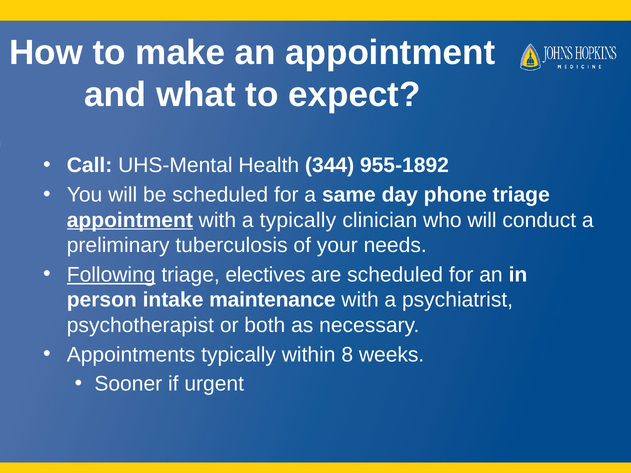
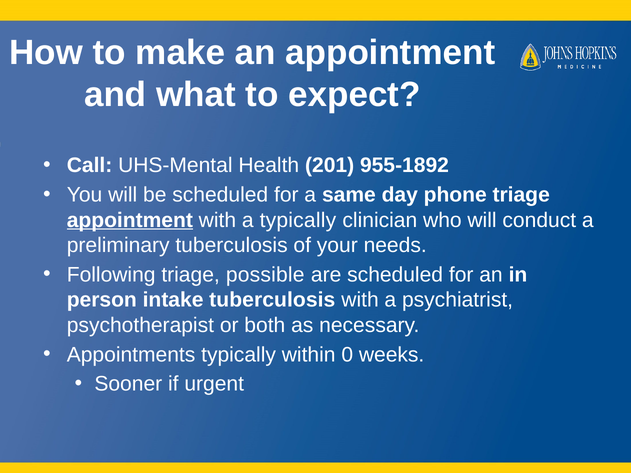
344: 344 -> 201 (330, 166)
Following underline: present -> none (111, 275)
electives: electives -> possible (265, 275)
intake maintenance: maintenance -> tuberculosis (272, 300)
8: 8 -> 0 (347, 355)
